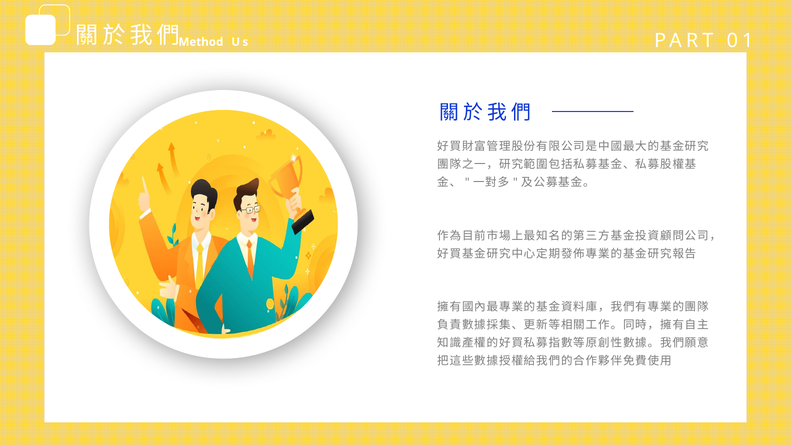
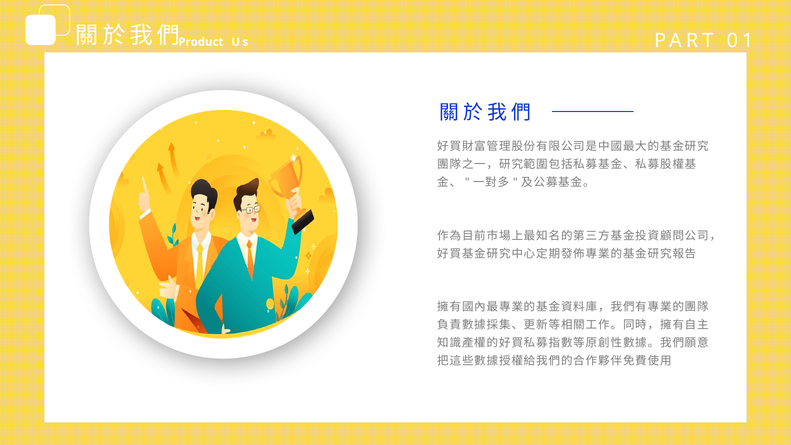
Method: Method -> Product (201, 42)
